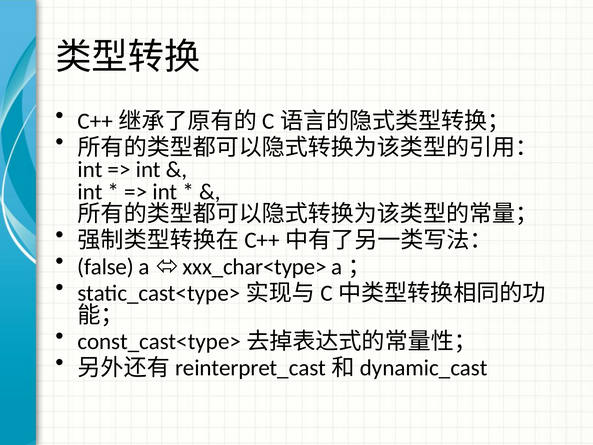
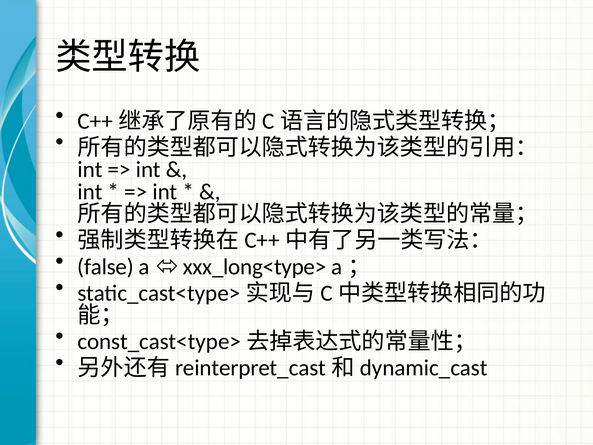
xxx_char<type>: xxx_char<type> -> xxx_long<type> (255, 267)
